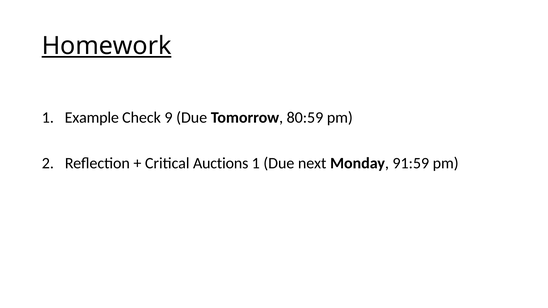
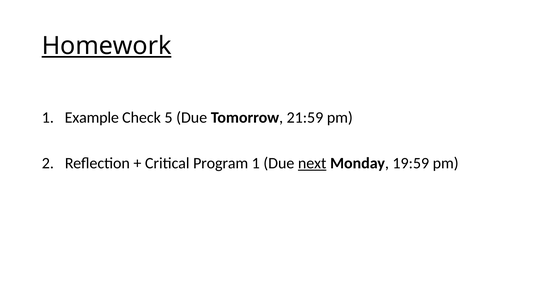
9: 9 -> 5 (169, 118)
80:59: 80:59 -> 21:59 (305, 118)
Auctions: Auctions -> Program (221, 164)
next underline: none -> present (312, 164)
91:59: 91:59 -> 19:59 (411, 164)
